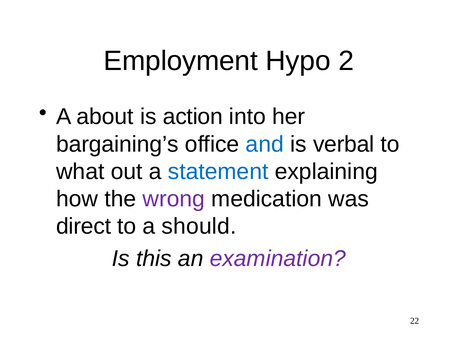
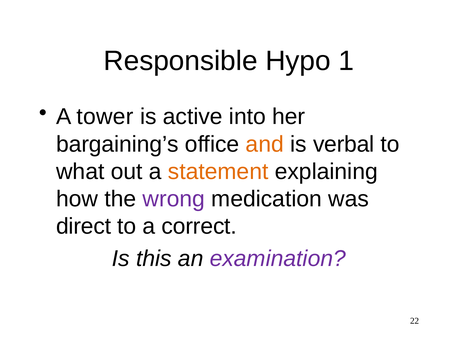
Employment: Employment -> Responsible (181, 61)
2: 2 -> 1 (346, 61)
about: about -> tower (105, 117)
action: action -> active (193, 117)
and colour: blue -> orange (265, 144)
statement colour: blue -> orange (218, 172)
should: should -> correct (199, 227)
